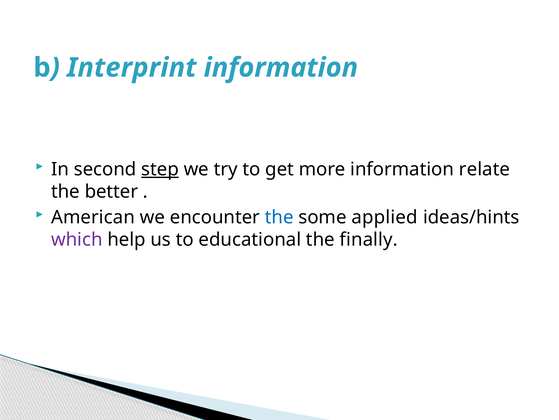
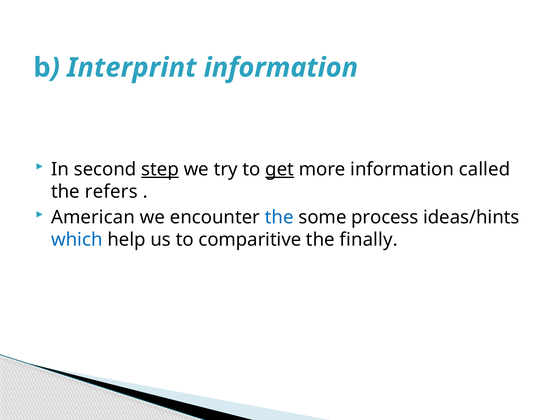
get underline: none -> present (280, 169)
relate: relate -> called (485, 169)
better: better -> refers (111, 191)
applied: applied -> process (385, 217)
which colour: purple -> blue (77, 239)
educational: educational -> comparitive (250, 239)
